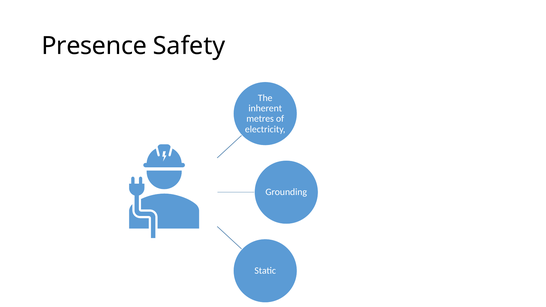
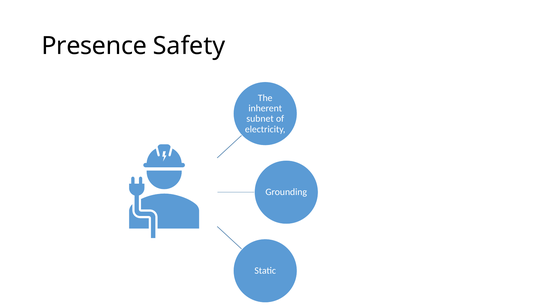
metres: metres -> subnet (260, 119)
